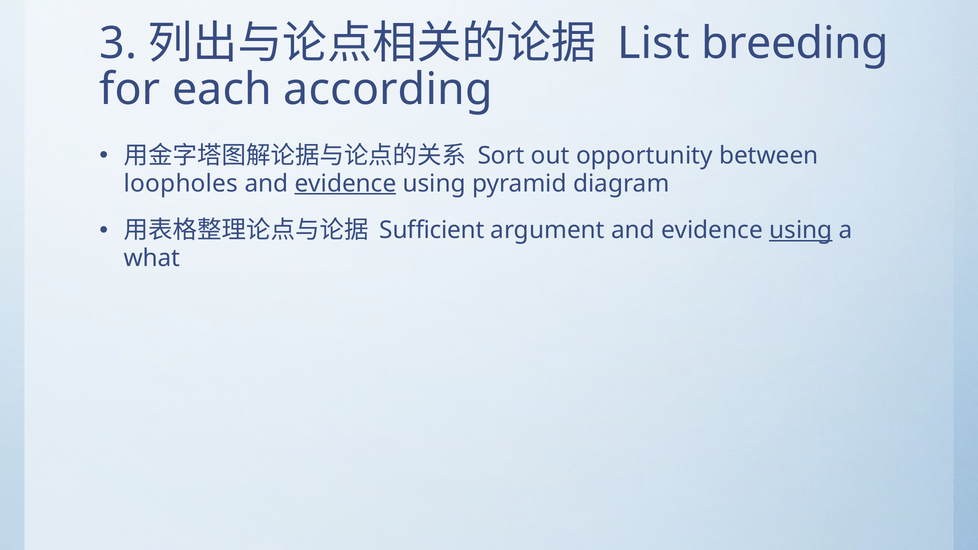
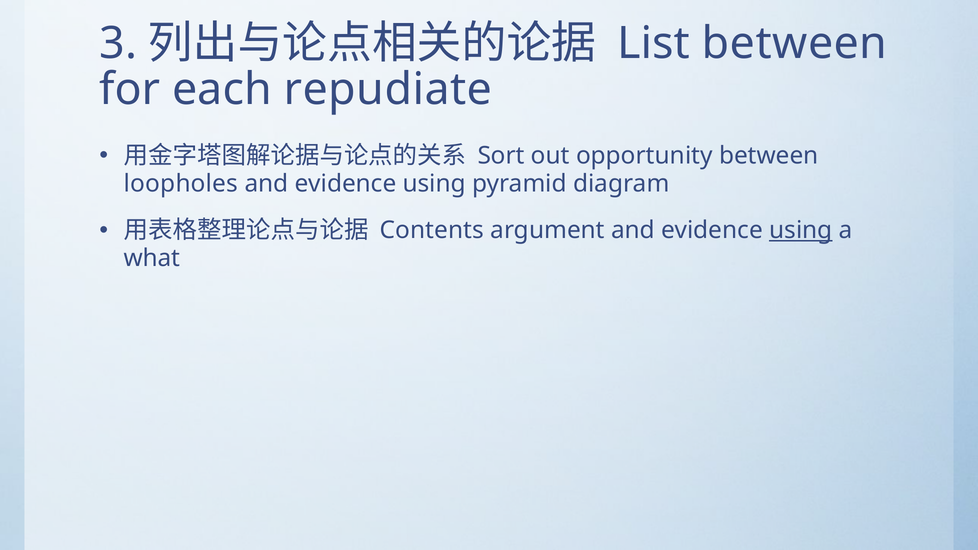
List breeding: breeding -> between (795, 44)
according: according -> repudiate (388, 89)
evidence underline: present -> none (346, 184)
Sufficient: Sufficient -> Contents (432, 230)
